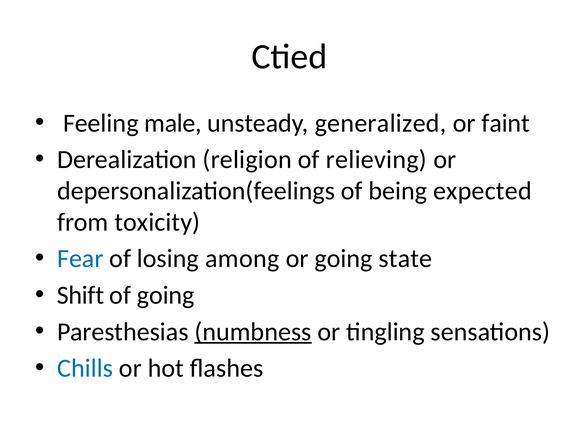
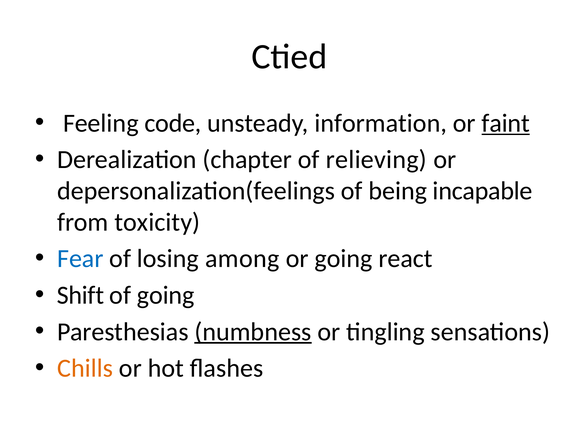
male: male -> code (173, 123)
generalized: generalized -> information (381, 123)
faint underline: none -> present (506, 123)
religion: religion -> chapter (247, 160)
expected: expected -> incapable (483, 191)
state: state -> react (405, 259)
Chills colour: blue -> orange (85, 368)
